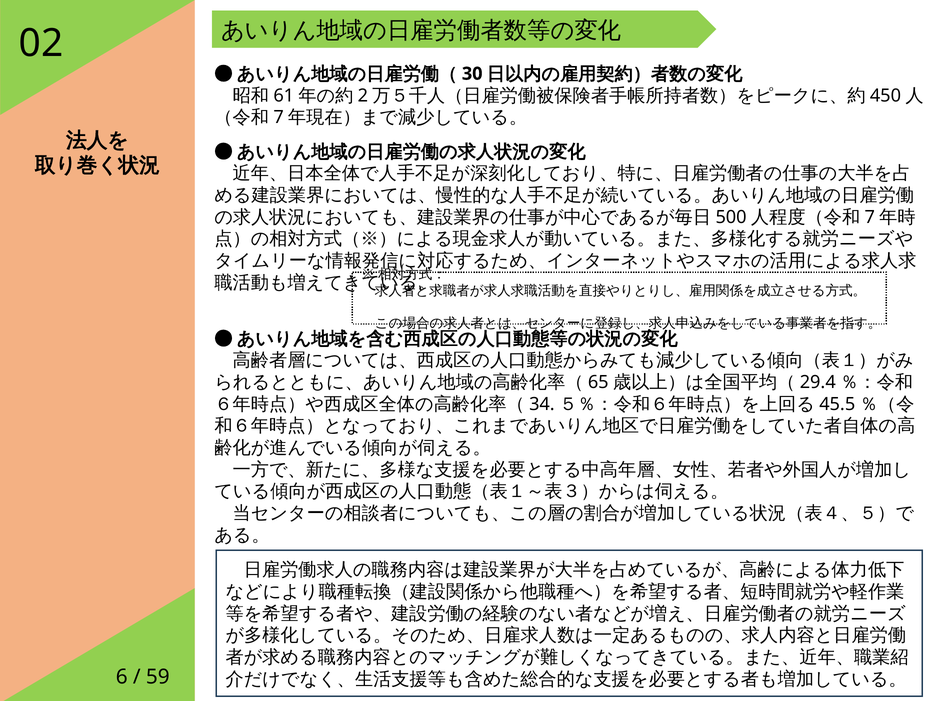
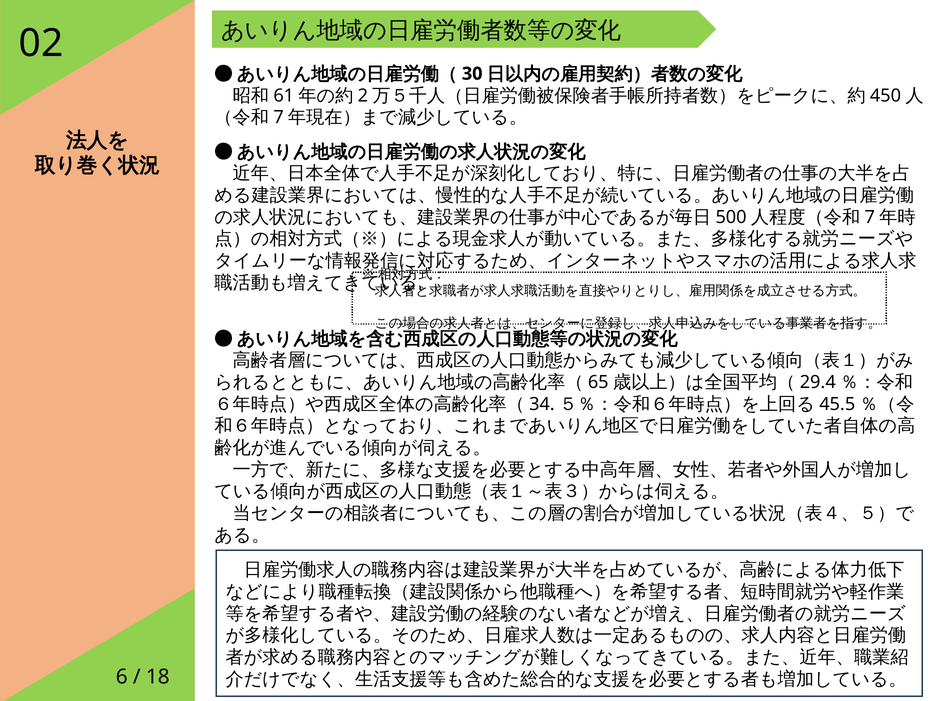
59: 59 -> 18 (158, 677)
